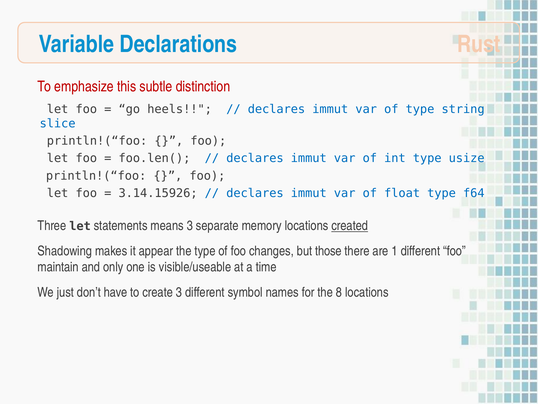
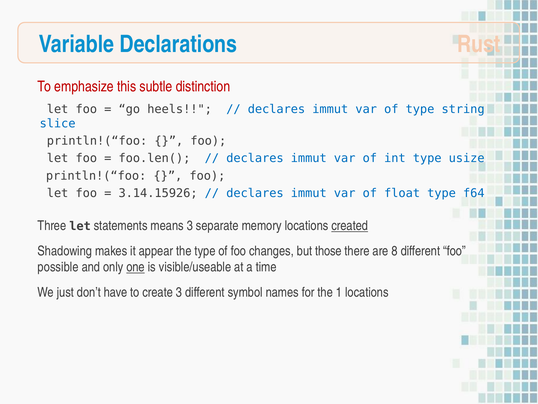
1: 1 -> 8 (395, 251)
maintain: maintain -> possible (58, 267)
one underline: none -> present (136, 267)
8: 8 -> 1 (339, 292)
